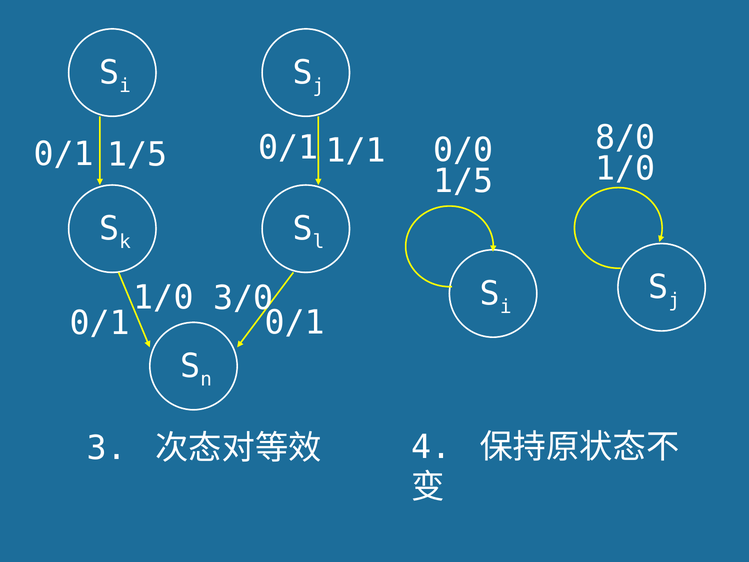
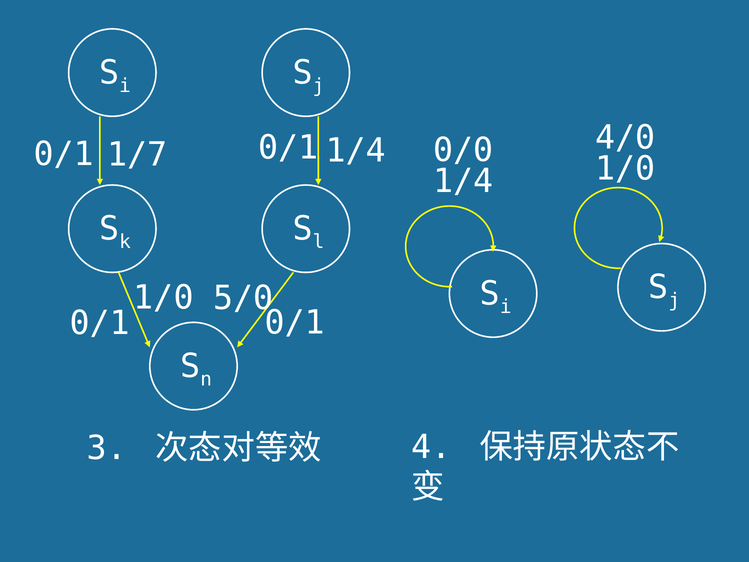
8/0: 8/0 -> 4/0 (625, 138)
0/1 1/5: 1/5 -> 1/7 (137, 155)
0/1 1/1: 1/1 -> 1/4 (356, 151)
1/5: 1/5 -> 1/4 (463, 181)
3/0: 3/0 -> 5/0 (243, 298)
